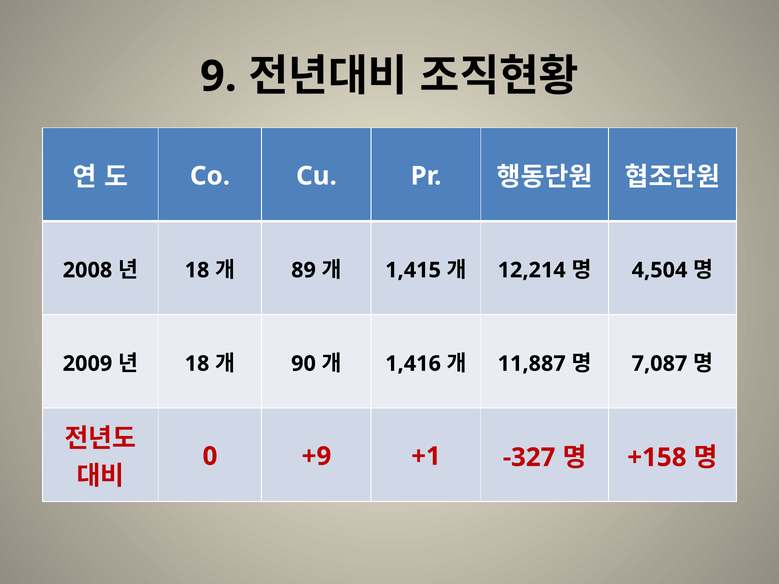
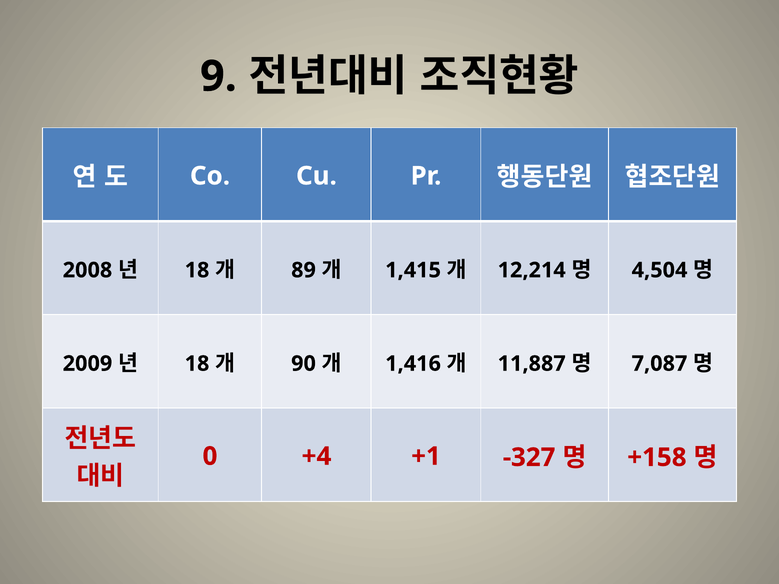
+9: +9 -> +4 (316, 456)
